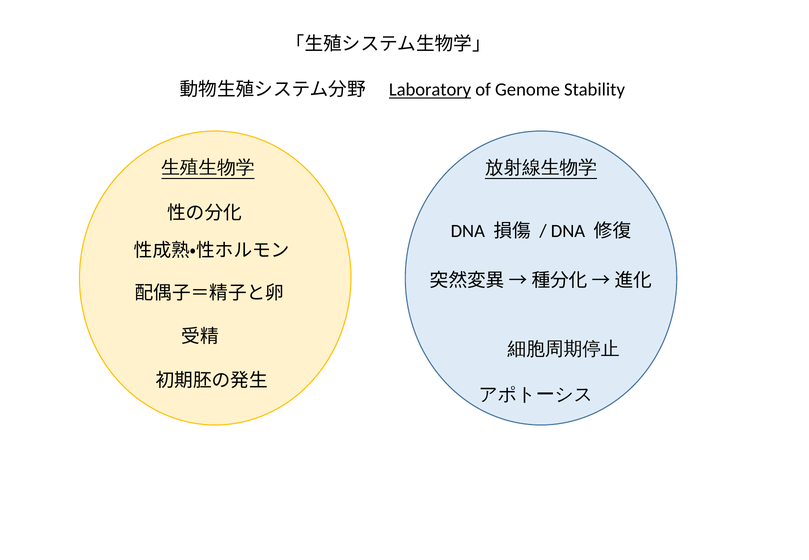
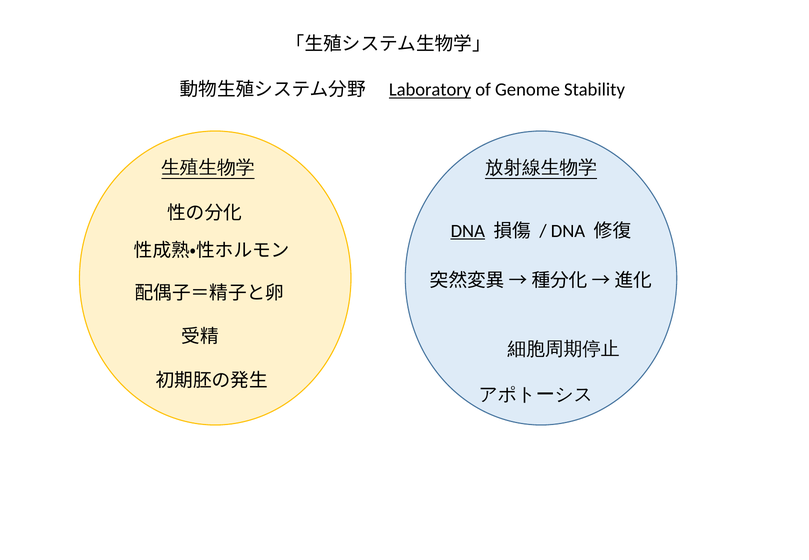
DNA underline: none -> present (468, 231)
